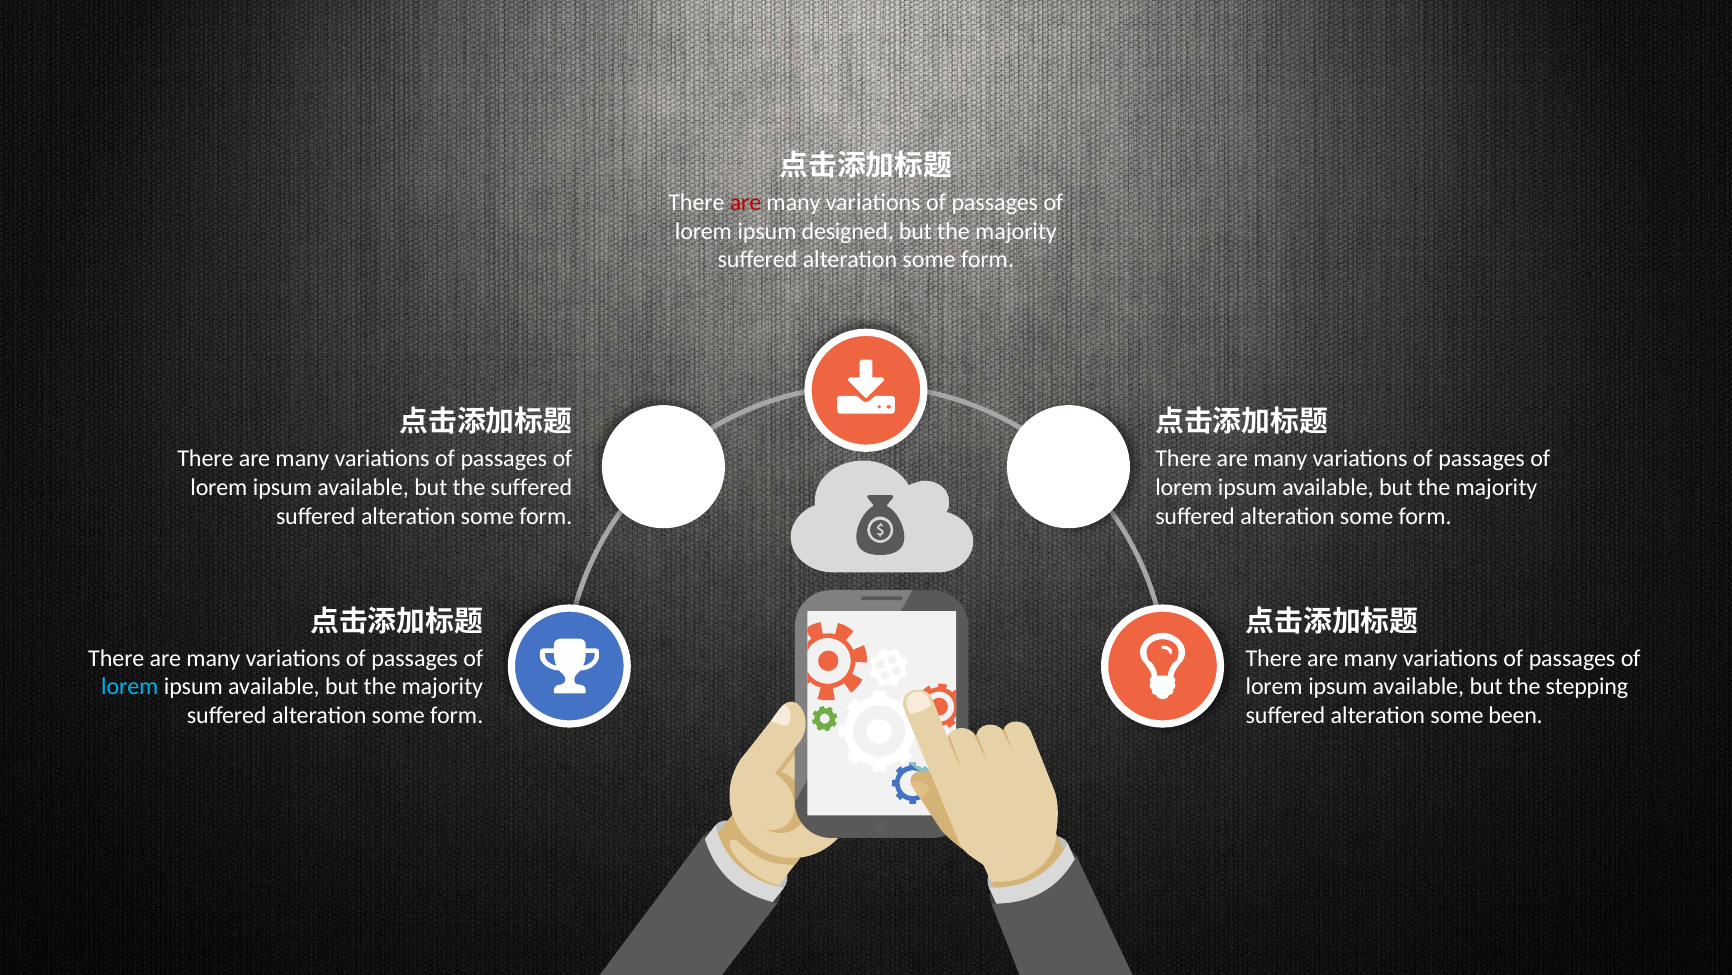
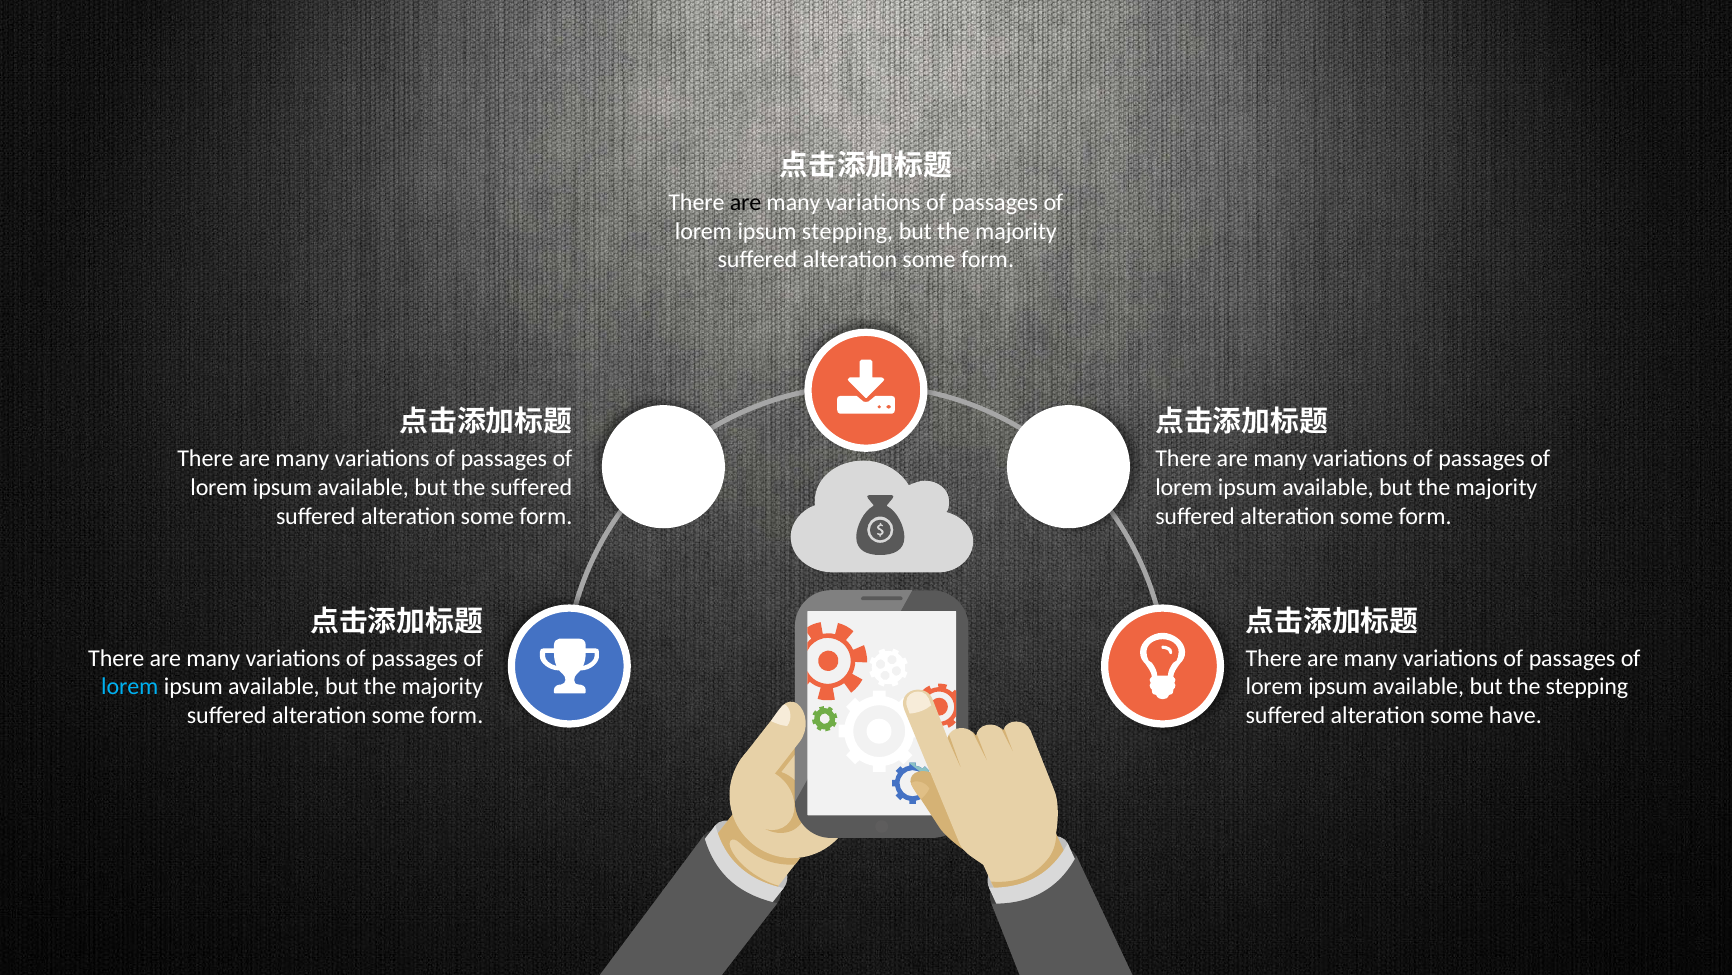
are colour: red -> black (746, 202)
ipsum designed: designed -> stepping (848, 231)
been: been -> have (1515, 715)
